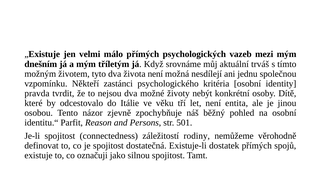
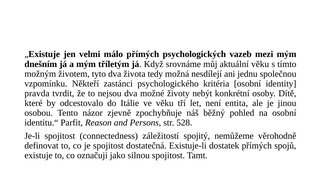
aktuální trváš: trváš -> věku (260, 64)
života není: není -> tedy (155, 74)
501: 501 -> 528 (184, 122)
rodiny: rodiny -> spojitý (197, 136)
